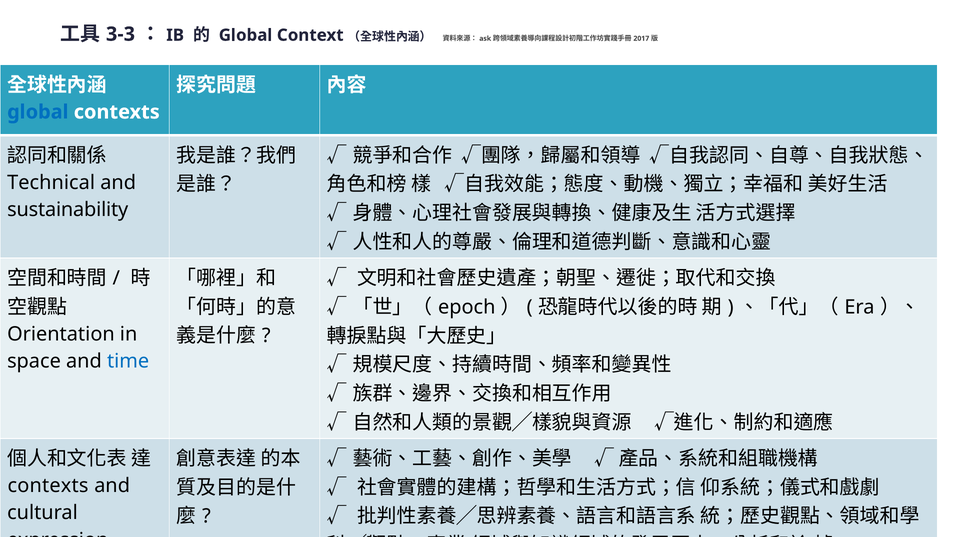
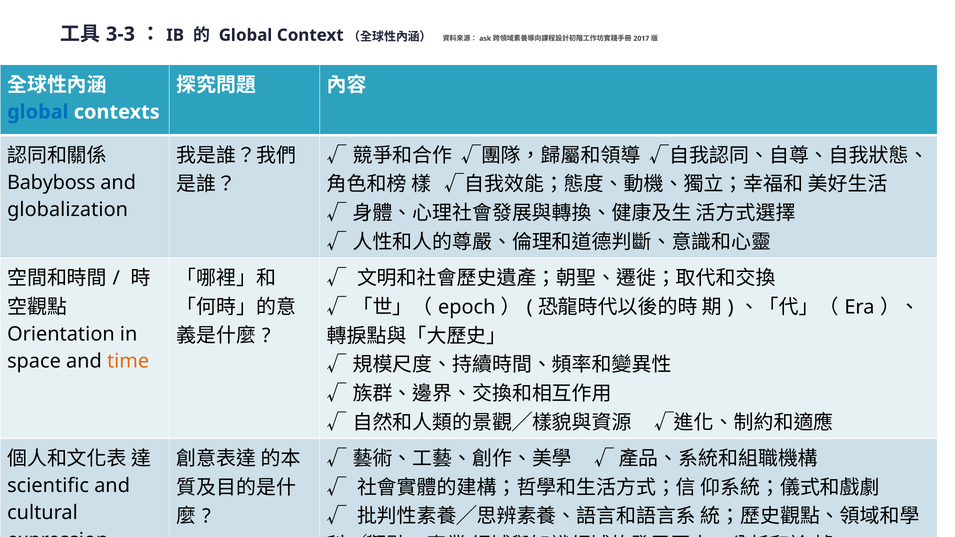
Technical: Technical -> Babyboss (51, 183)
sustainability: sustainability -> globalization (68, 210)
time colour: blue -> orange (128, 362)
contexts: contexts -> scientific (48, 486)
